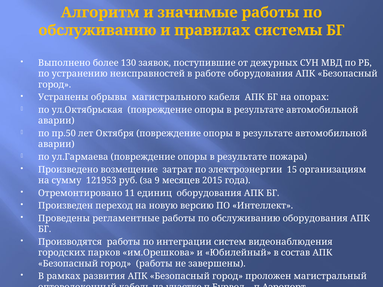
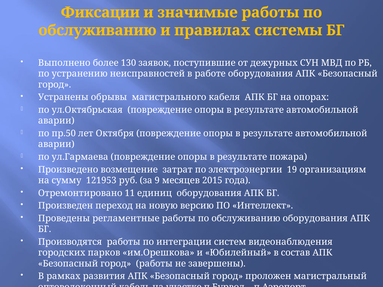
Алгоритм: Алгоритм -> Фиксации (100, 12)
15: 15 -> 19 (292, 170)
